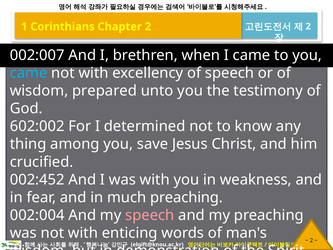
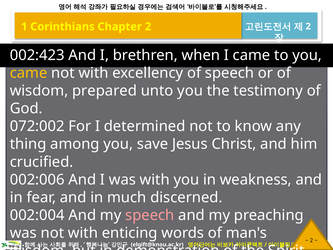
002:007: 002:007 -> 002:423 (37, 55)
came colour: light blue -> yellow (29, 73)
602:002: 602:002 -> 072:002 (37, 126)
002:452: 002:452 -> 002:006 (37, 179)
much preaching: preaching -> discerned (186, 197)
